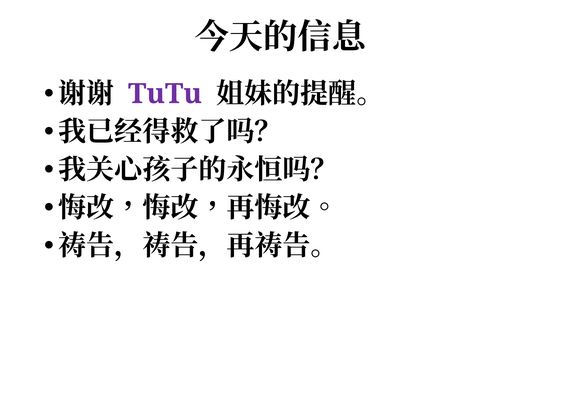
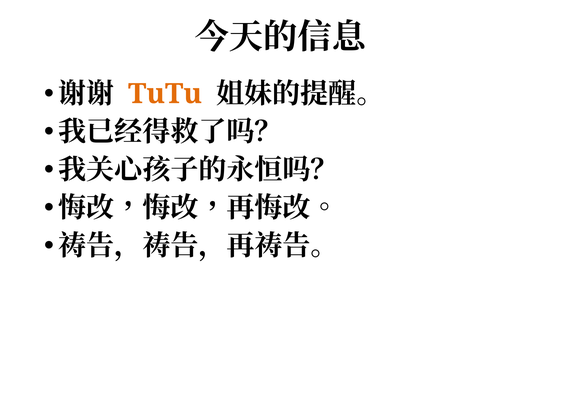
TuTu colour: purple -> orange (165, 94)
